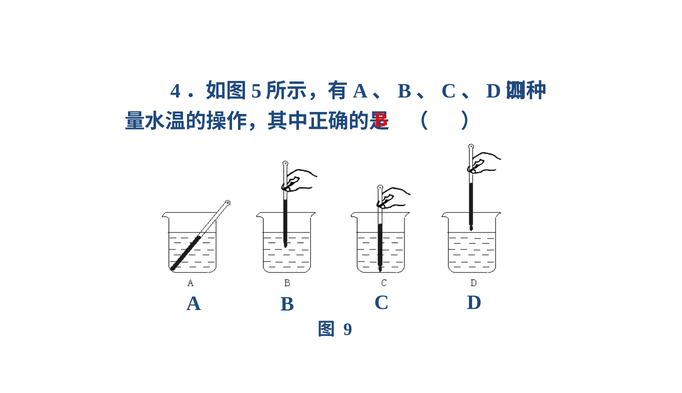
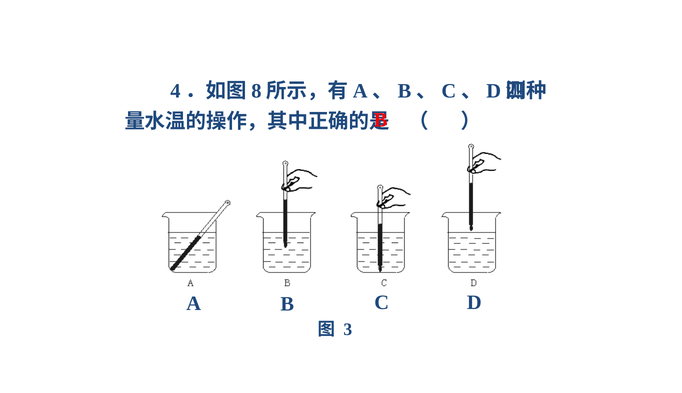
5: 5 -> 8 (256, 91)
9: 9 -> 3 (348, 329)
